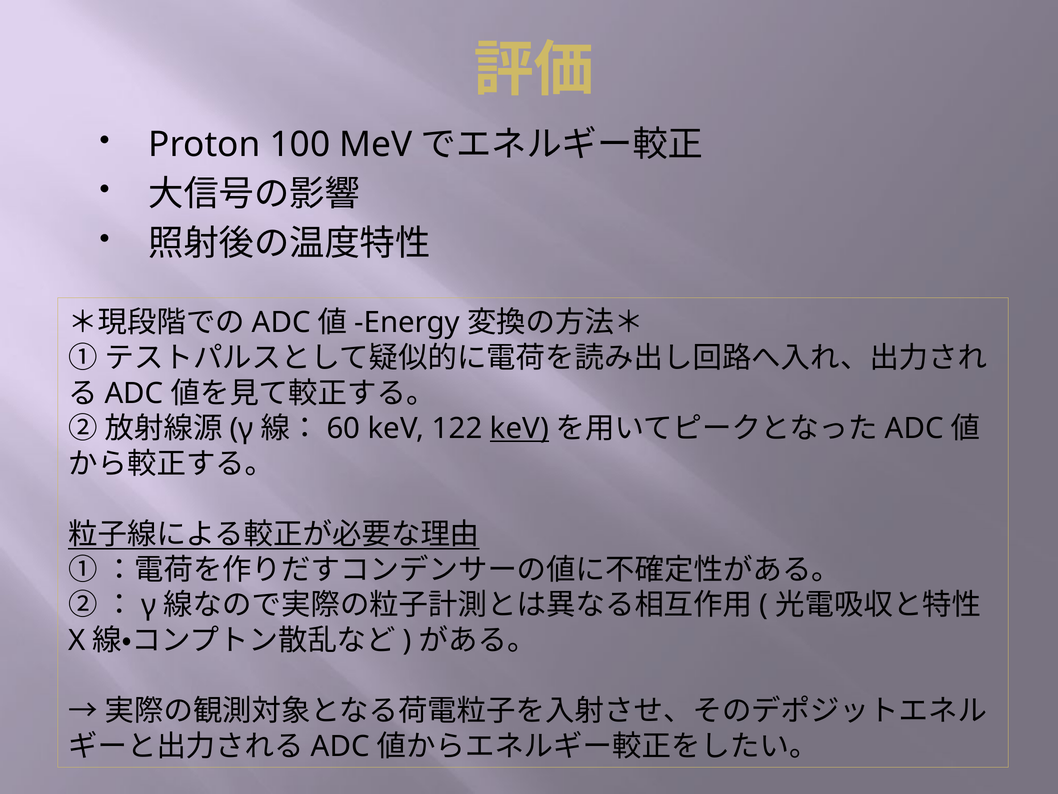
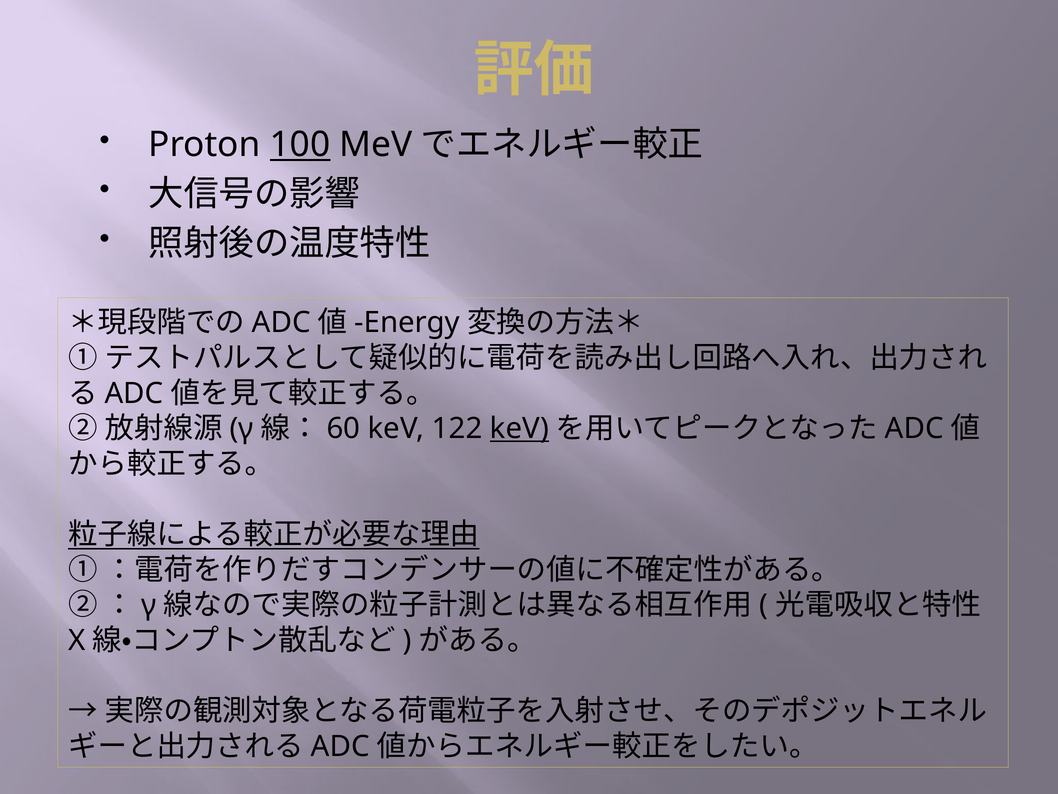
100 underline: none -> present (300, 145)
